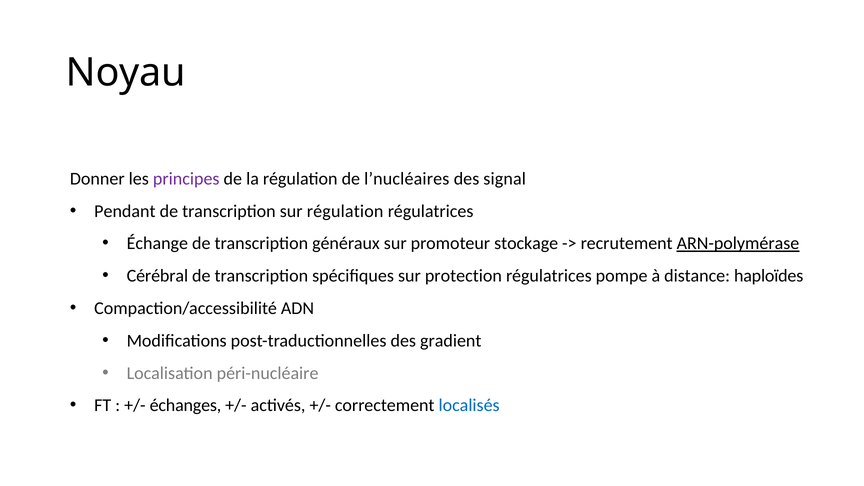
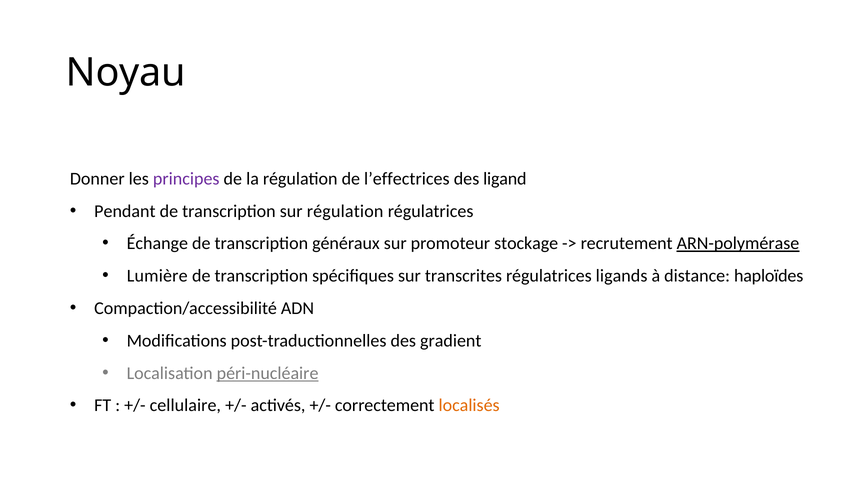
l’nucléaires: l’nucléaires -> l’effectrices (407, 179)
signal: signal -> ligand (505, 179)
Cérébral: Cérébral -> Lumière (157, 276)
protection: protection -> transcrites (463, 276)
pompe: pompe -> ligands (622, 276)
péri-nucléaire underline: none -> present (268, 373)
échanges: échanges -> cellulaire (185, 406)
localisés colour: blue -> orange (469, 406)
